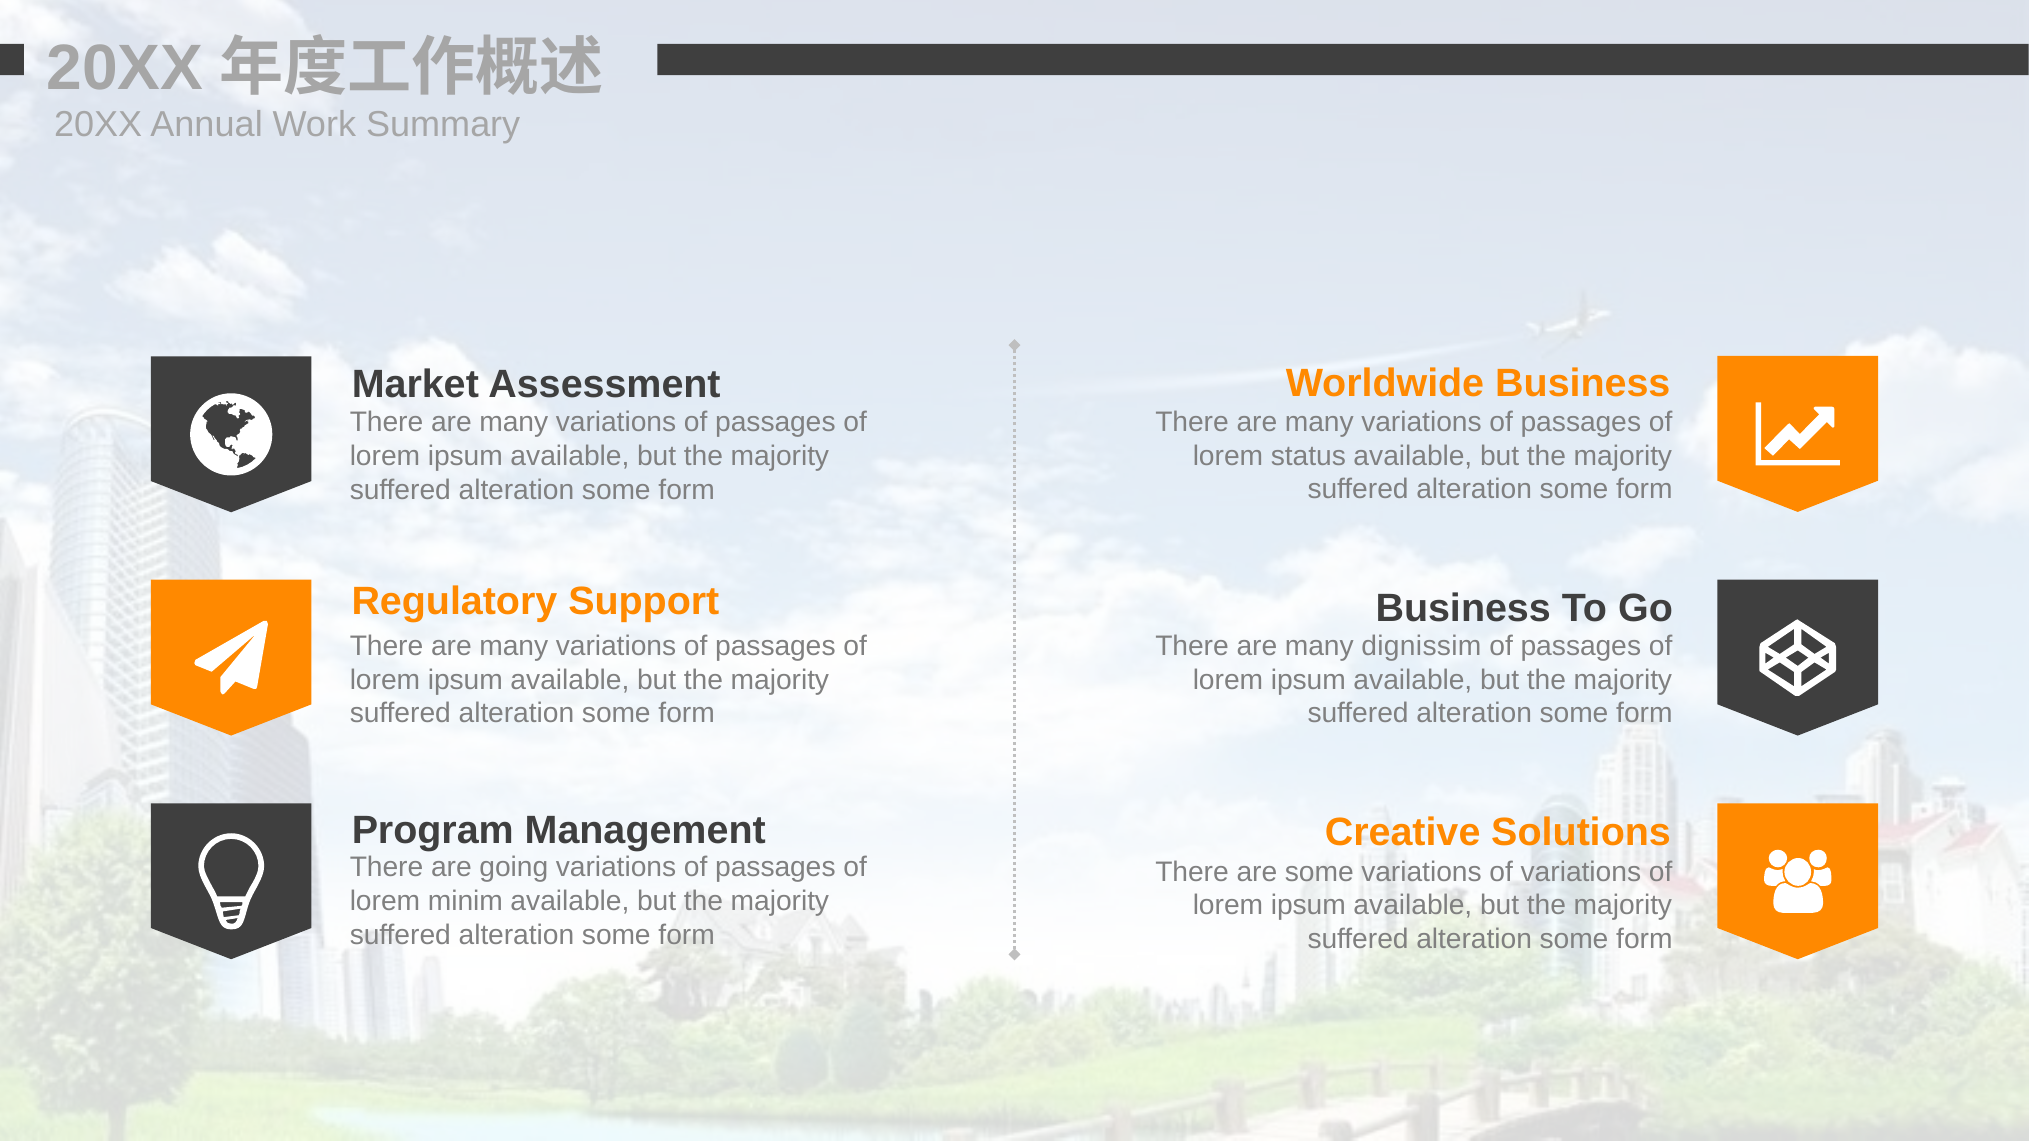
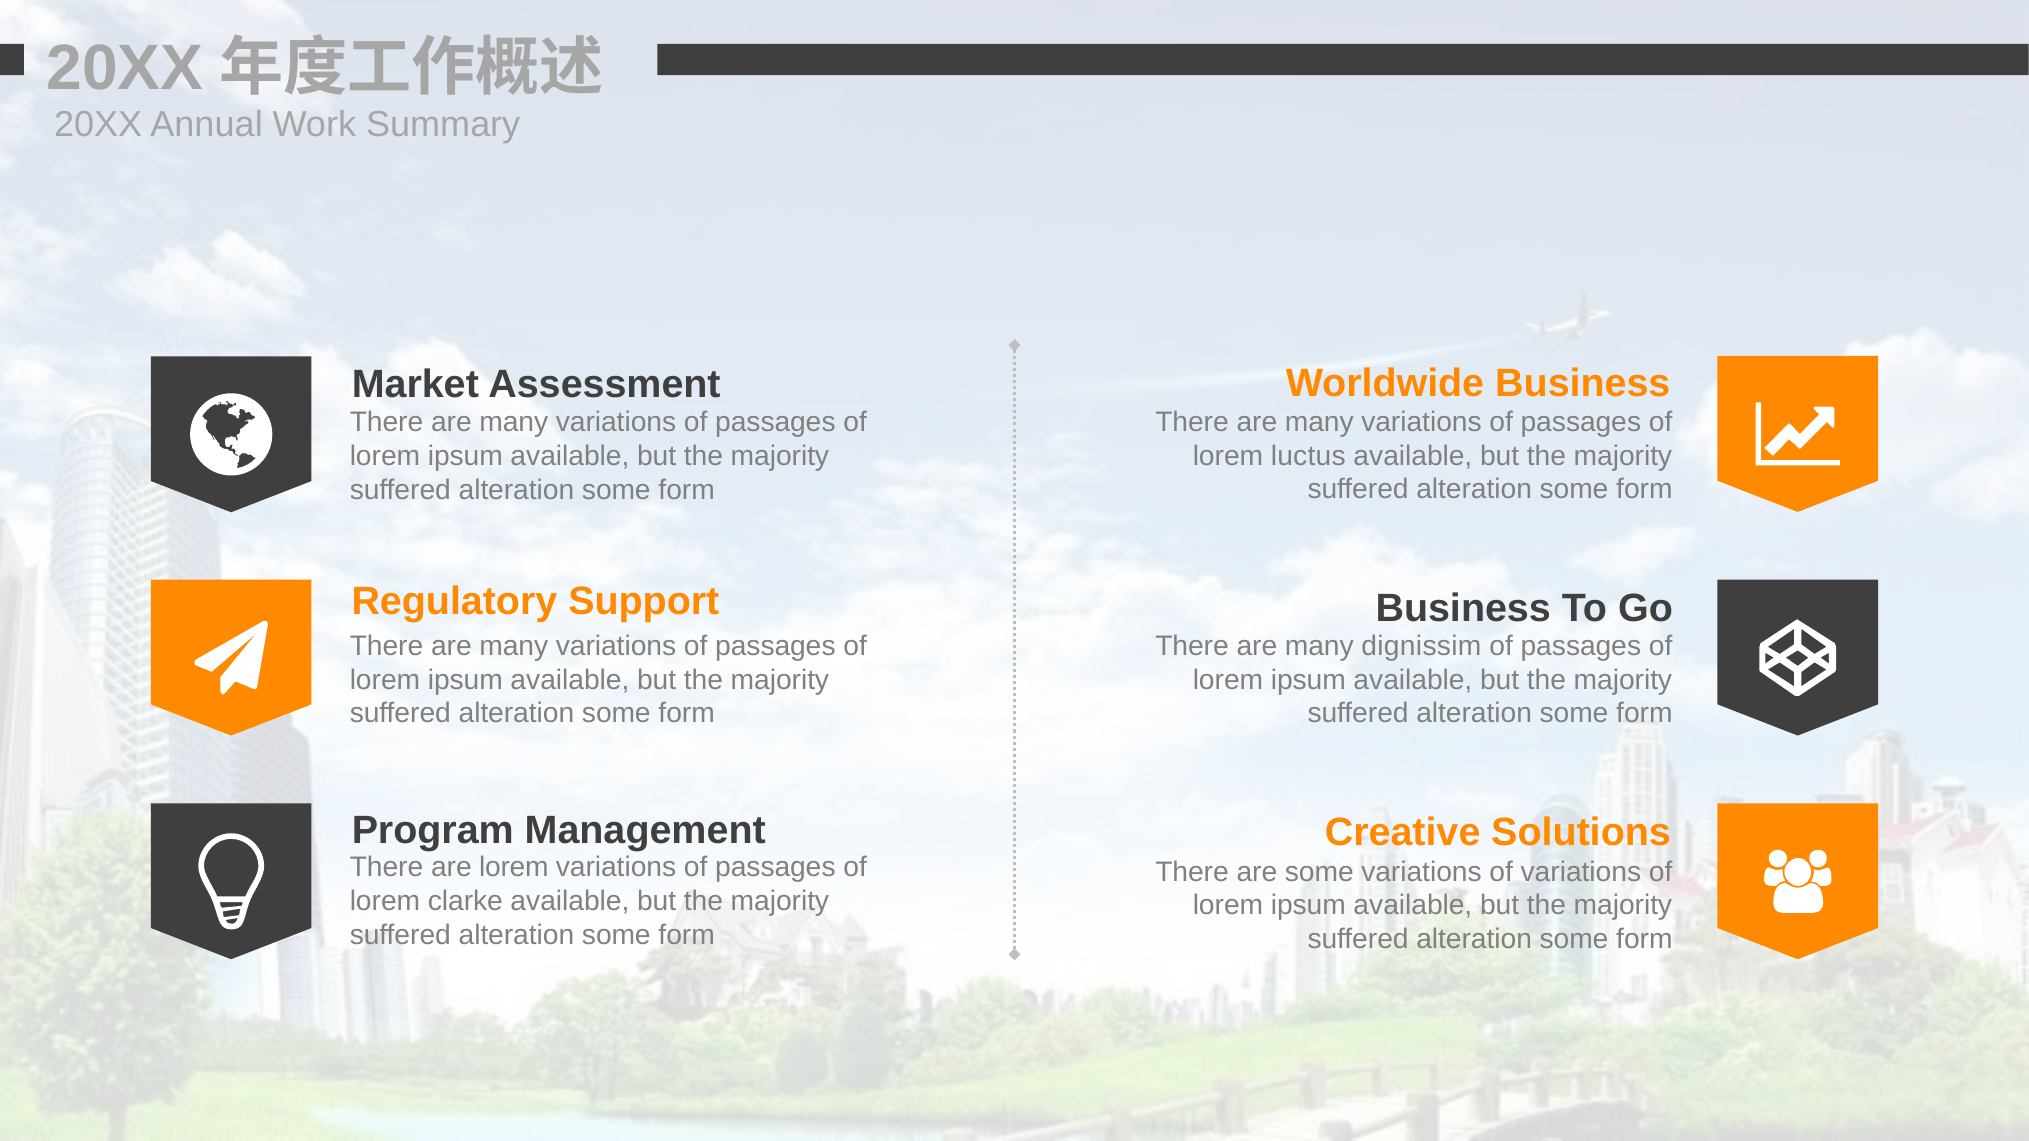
status: status -> luctus (1308, 456)
are going: going -> lorem (514, 868)
minim: minim -> clarke (465, 901)
